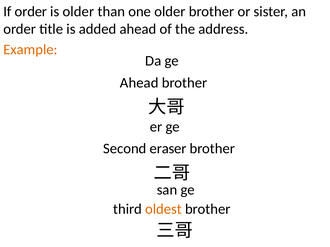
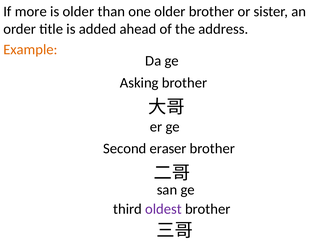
If order: order -> more (31, 11)
Ahead: Ahead -> Asking (139, 83)
oldest colour: orange -> purple (163, 209)
